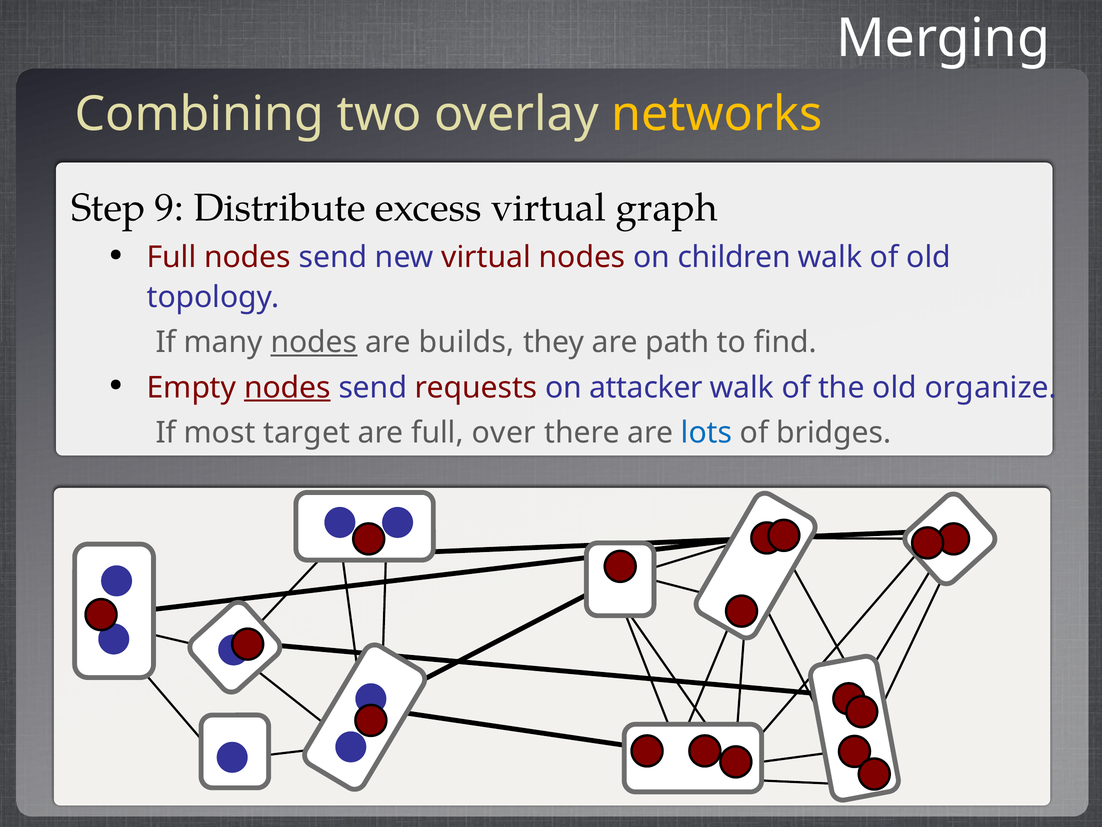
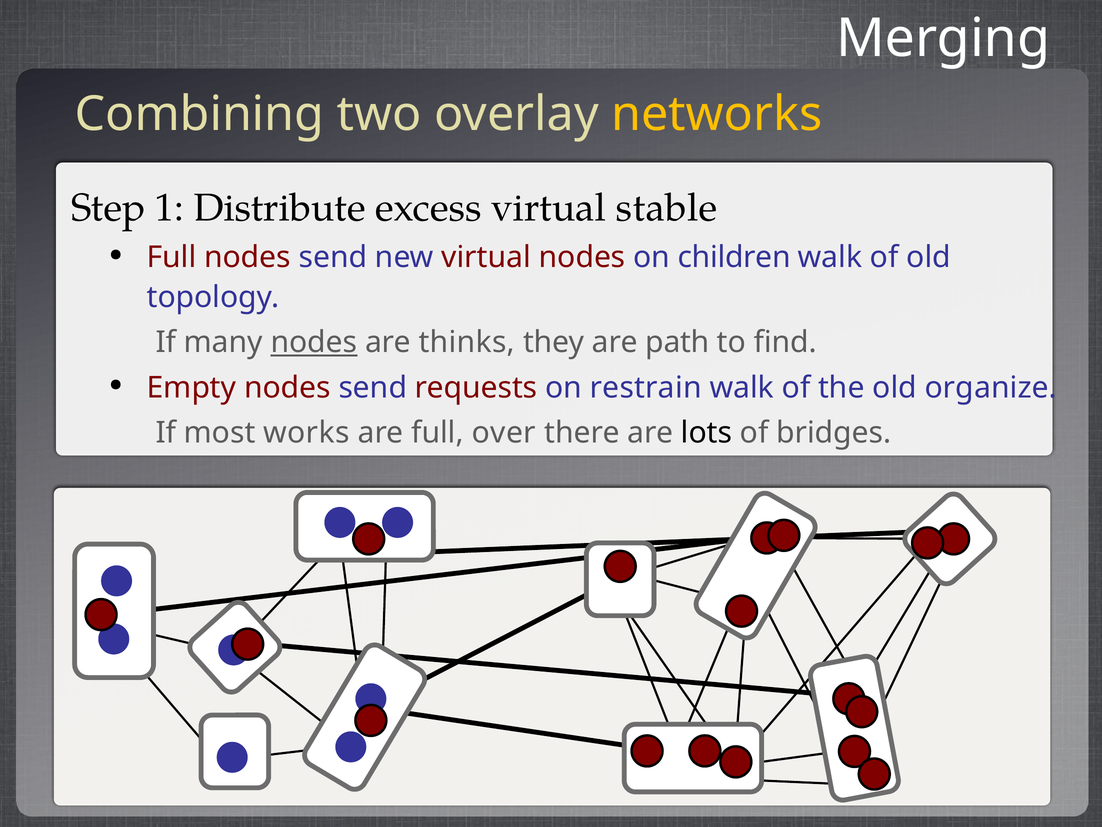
9: 9 -> 1 (170, 208)
graph: graph -> stable (667, 208)
builds: builds -> thinks (467, 342)
nodes underline: present -> none (287, 387)
attacker: attacker -> restrain (646, 387)
target: target -> works (306, 433)
lots colour: blue -> black (706, 433)
